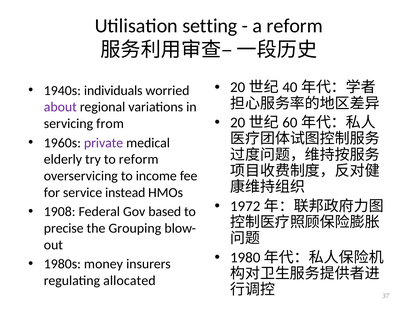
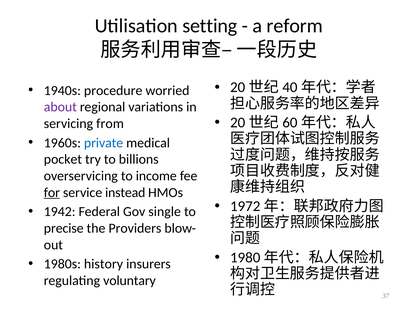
individuals: individuals -> procedure (113, 91)
private colour: purple -> blue (104, 143)
elderly: elderly -> pocket (63, 160)
to reform: reform -> billions (139, 160)
for underline: none -> present (52, 193)
1908: 1908 -> 1942 (60, 212)
based: based -> single (165, 212)
Grouping: Grouping -> Providers (135, 229)
money: money -> history (104, 265)
allocated: allocated -> voluntary (130, 281)
